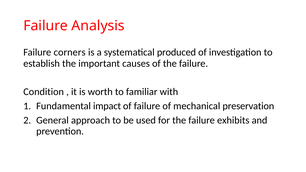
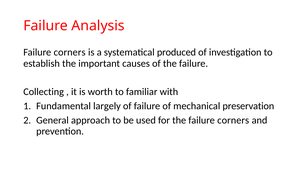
Condition: Condition -> Collecting (44, 92)
impact: impact -> largely (107, 106)
the failure exhibits: exhibits -> corners (233, 120)
